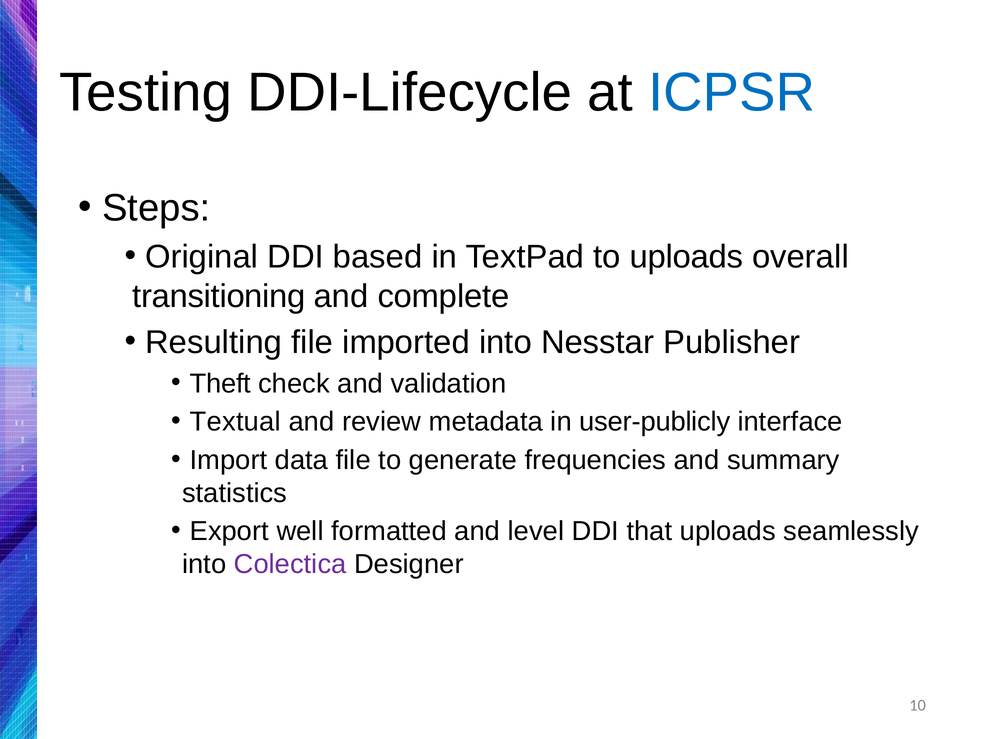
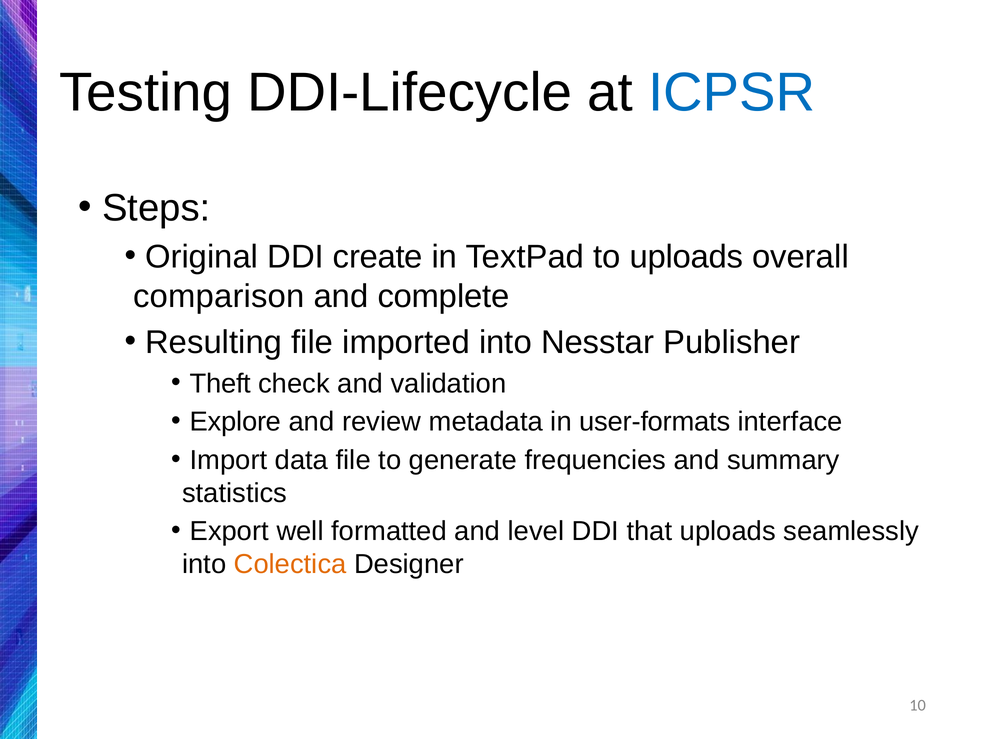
based: based -> create (378, 257)
transitioning: transitioning -> comparison (219, 296)
Textual: Textual -> Explore (236, 422)
user-publicly: user-publicly -> user-formats (655, 422)
Colectica colour: purple -> orange (290, 564)
